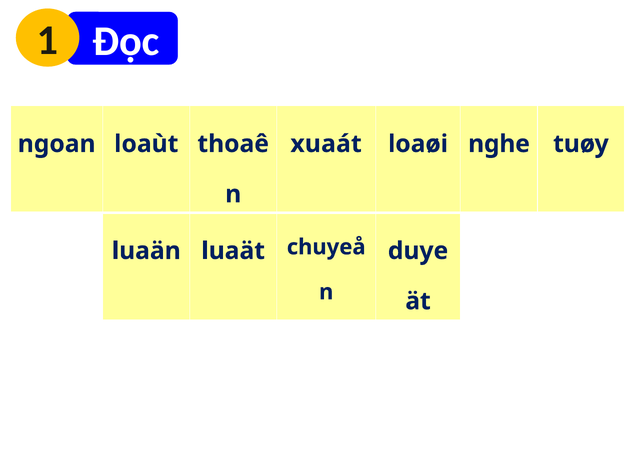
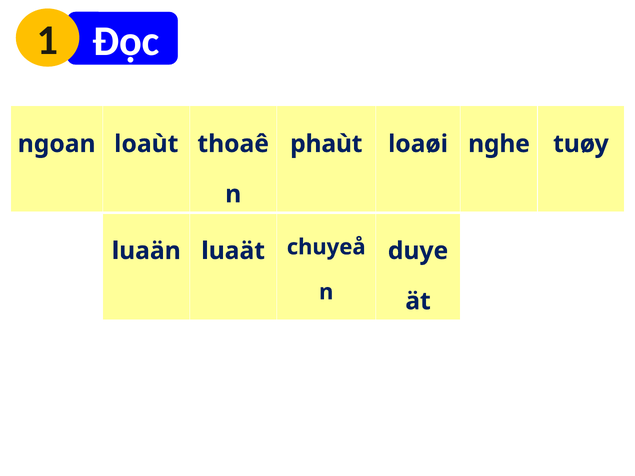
xuaát: xuaát -> phaùt (326, 144)
